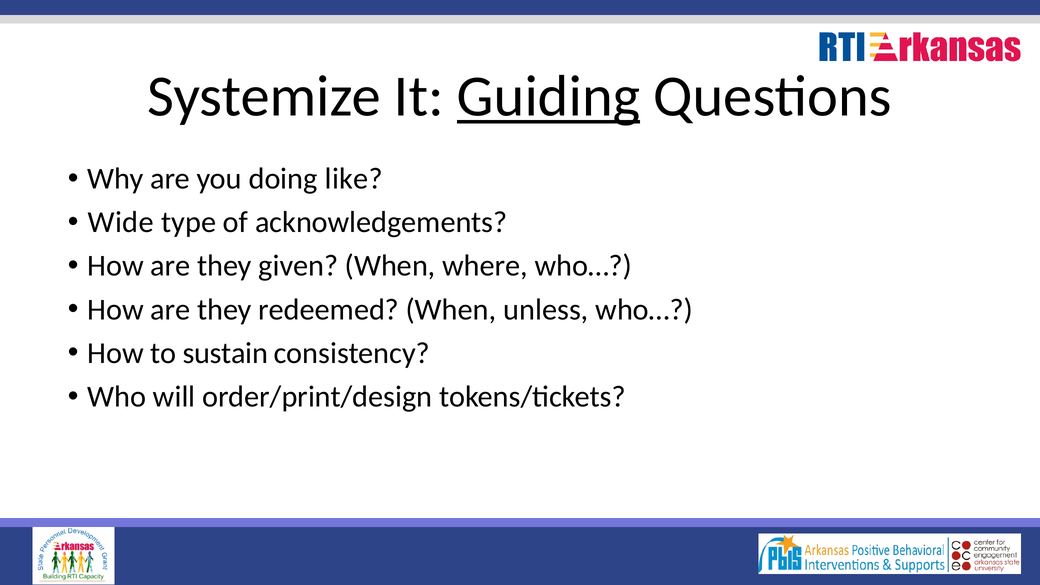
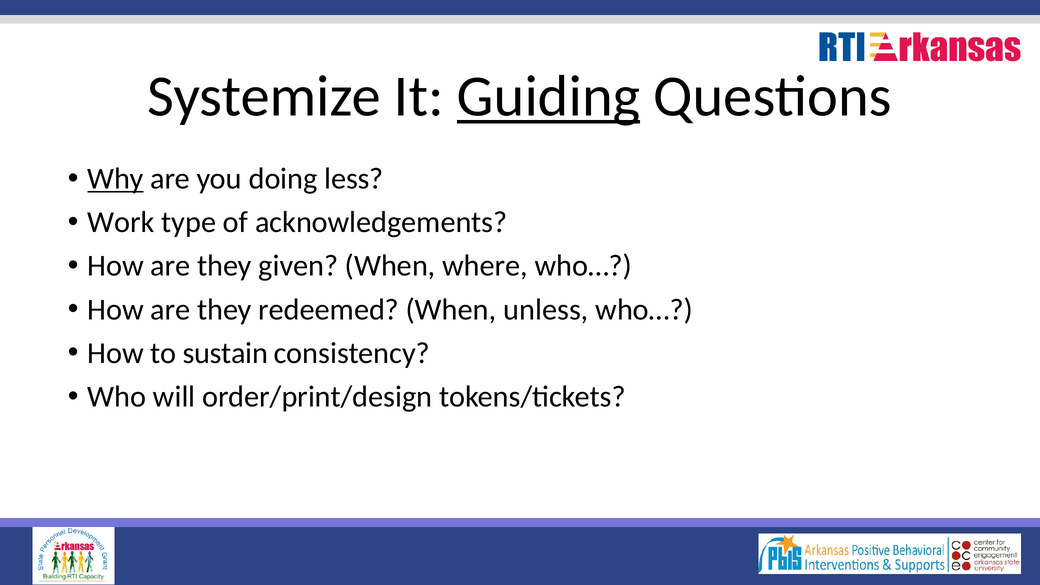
Why underline: none -> present (115, 179)
like: like -> less (354, 179)
Wide: Wide -> Work (121, 222)
